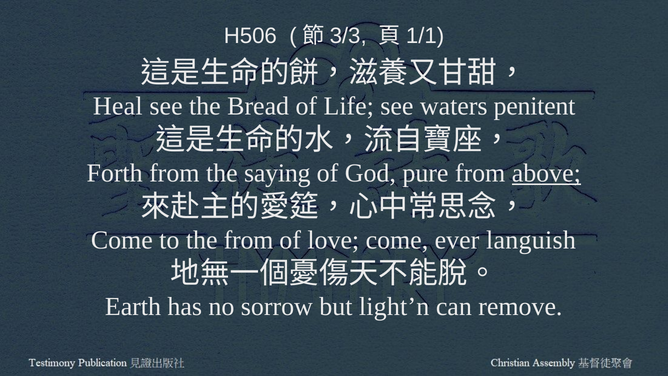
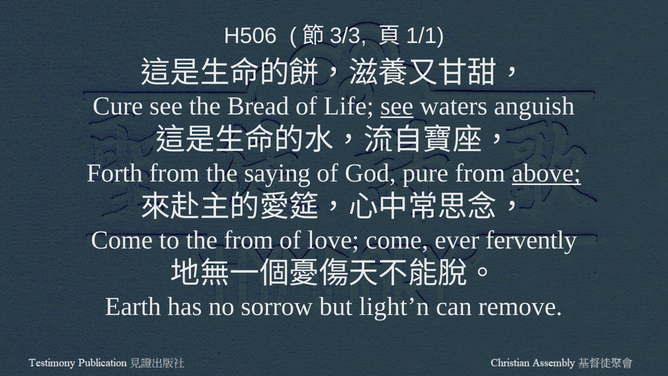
Heal: Heal -> Cure (118, 106)
see underline: none -> present (397, 106)
penitent: penitent -> anguish (534, 106)
languish: languish -> fervently (531, 240)
